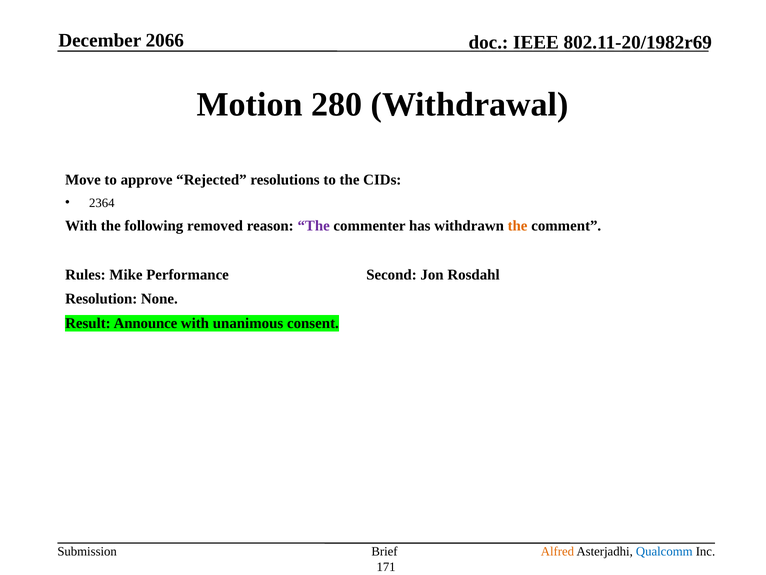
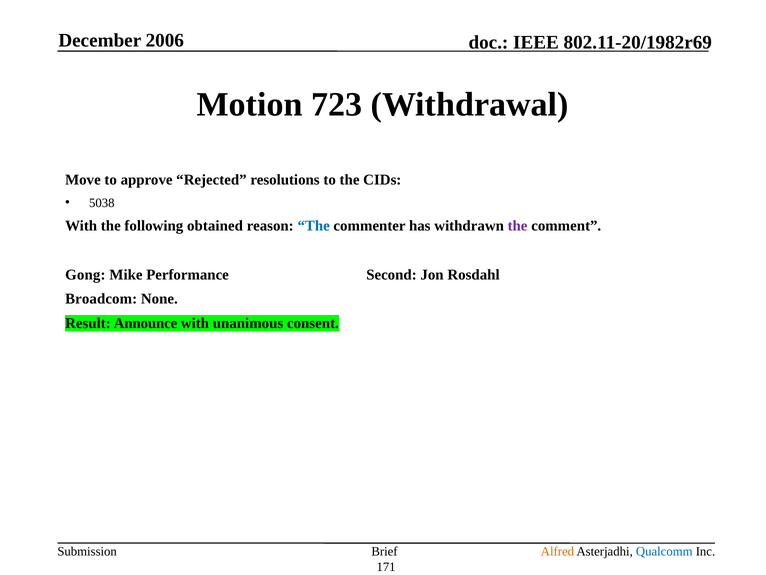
2066: 2066 -> 2006 (165, 41)
280: 280 -> 723 (337, 104)
2364: 2364 -> 5038 (102, 203)
removed: removed -> obtained (215, 226)
The colour: purple -> blue (314, 226)
the colour: orange -> purple (518, 226)
Rules: Rules -> Gong (85, 274)
Resolution: Resolution -> Broadcom (101, 299)
